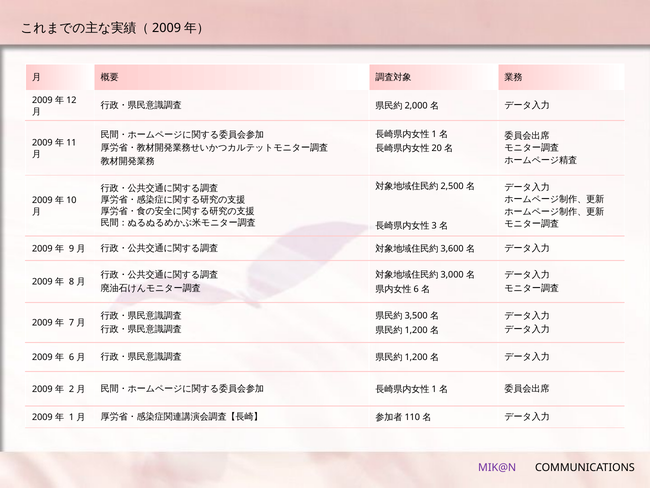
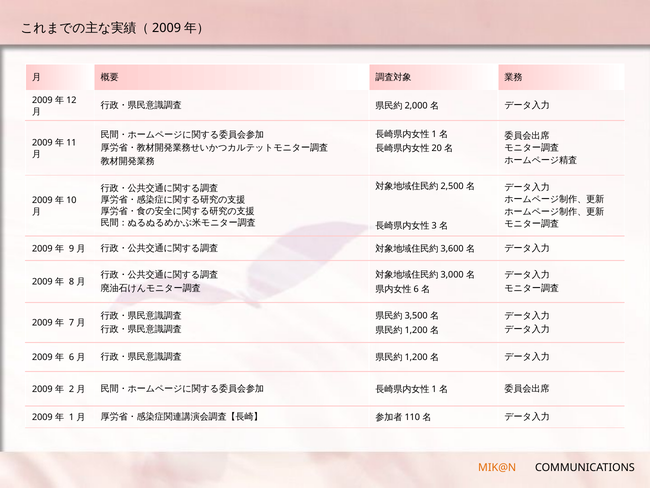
MIK@N colour: purple -> orange (497, 467)
